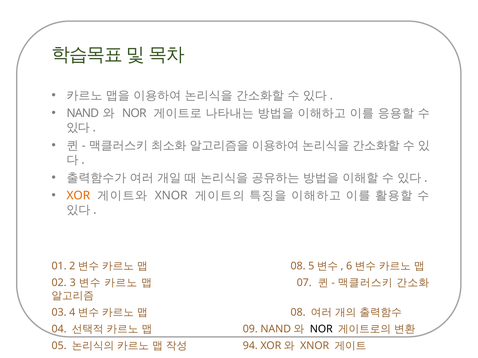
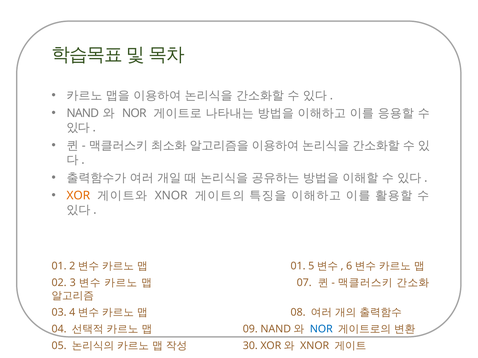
08: 08 -> 01 (298, 266)
NOR colour: black -> blue (321, 329)
94: 94 -> 30 (250, 346)
